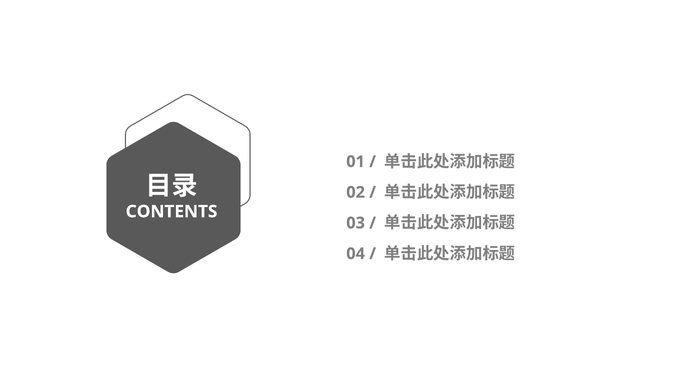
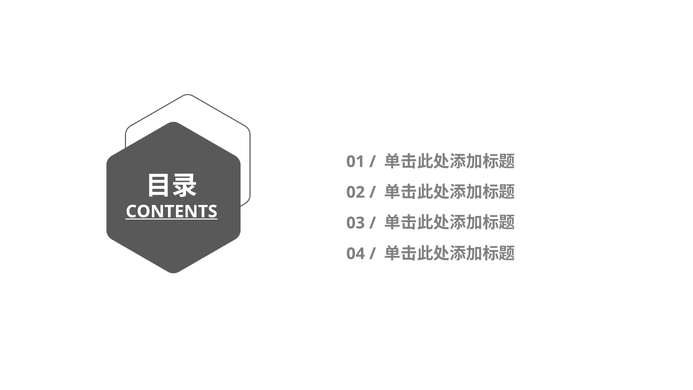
CONTENTS underline: none -> present (172, 211)
